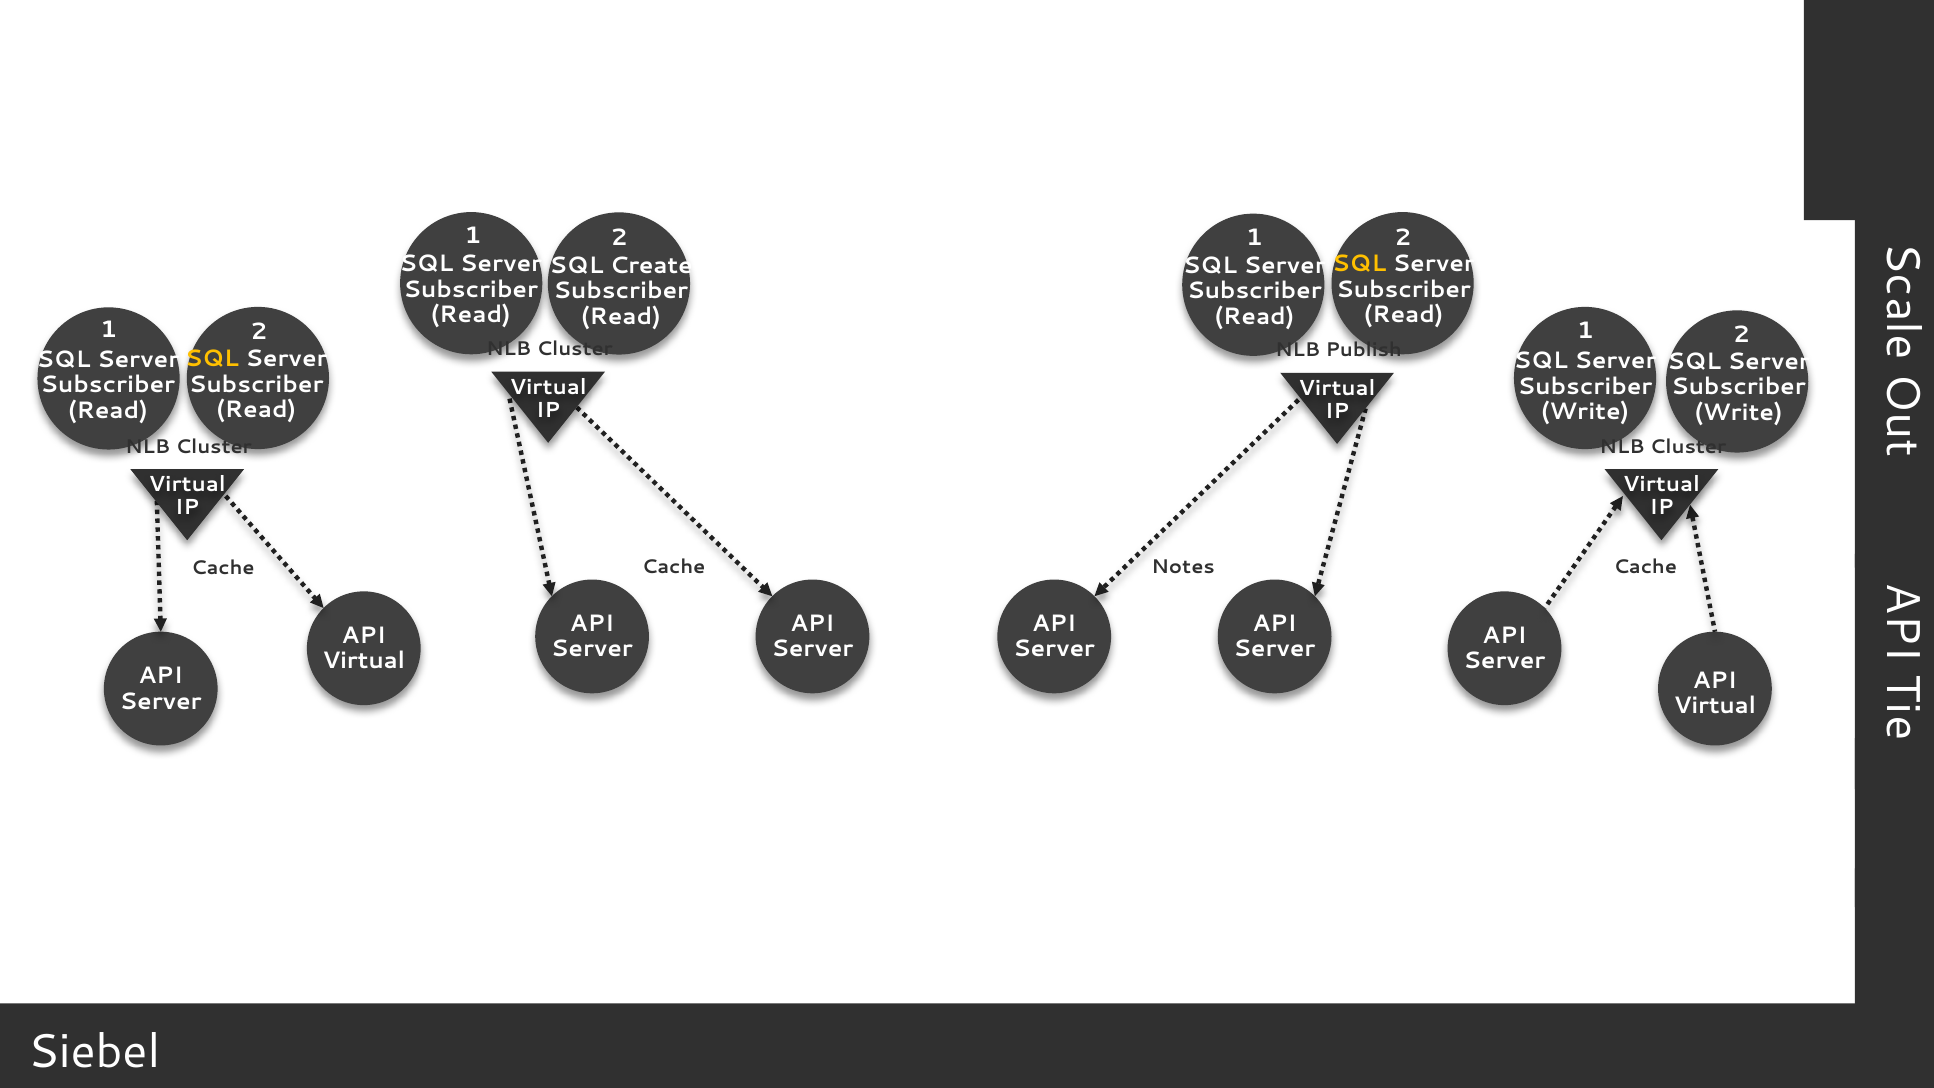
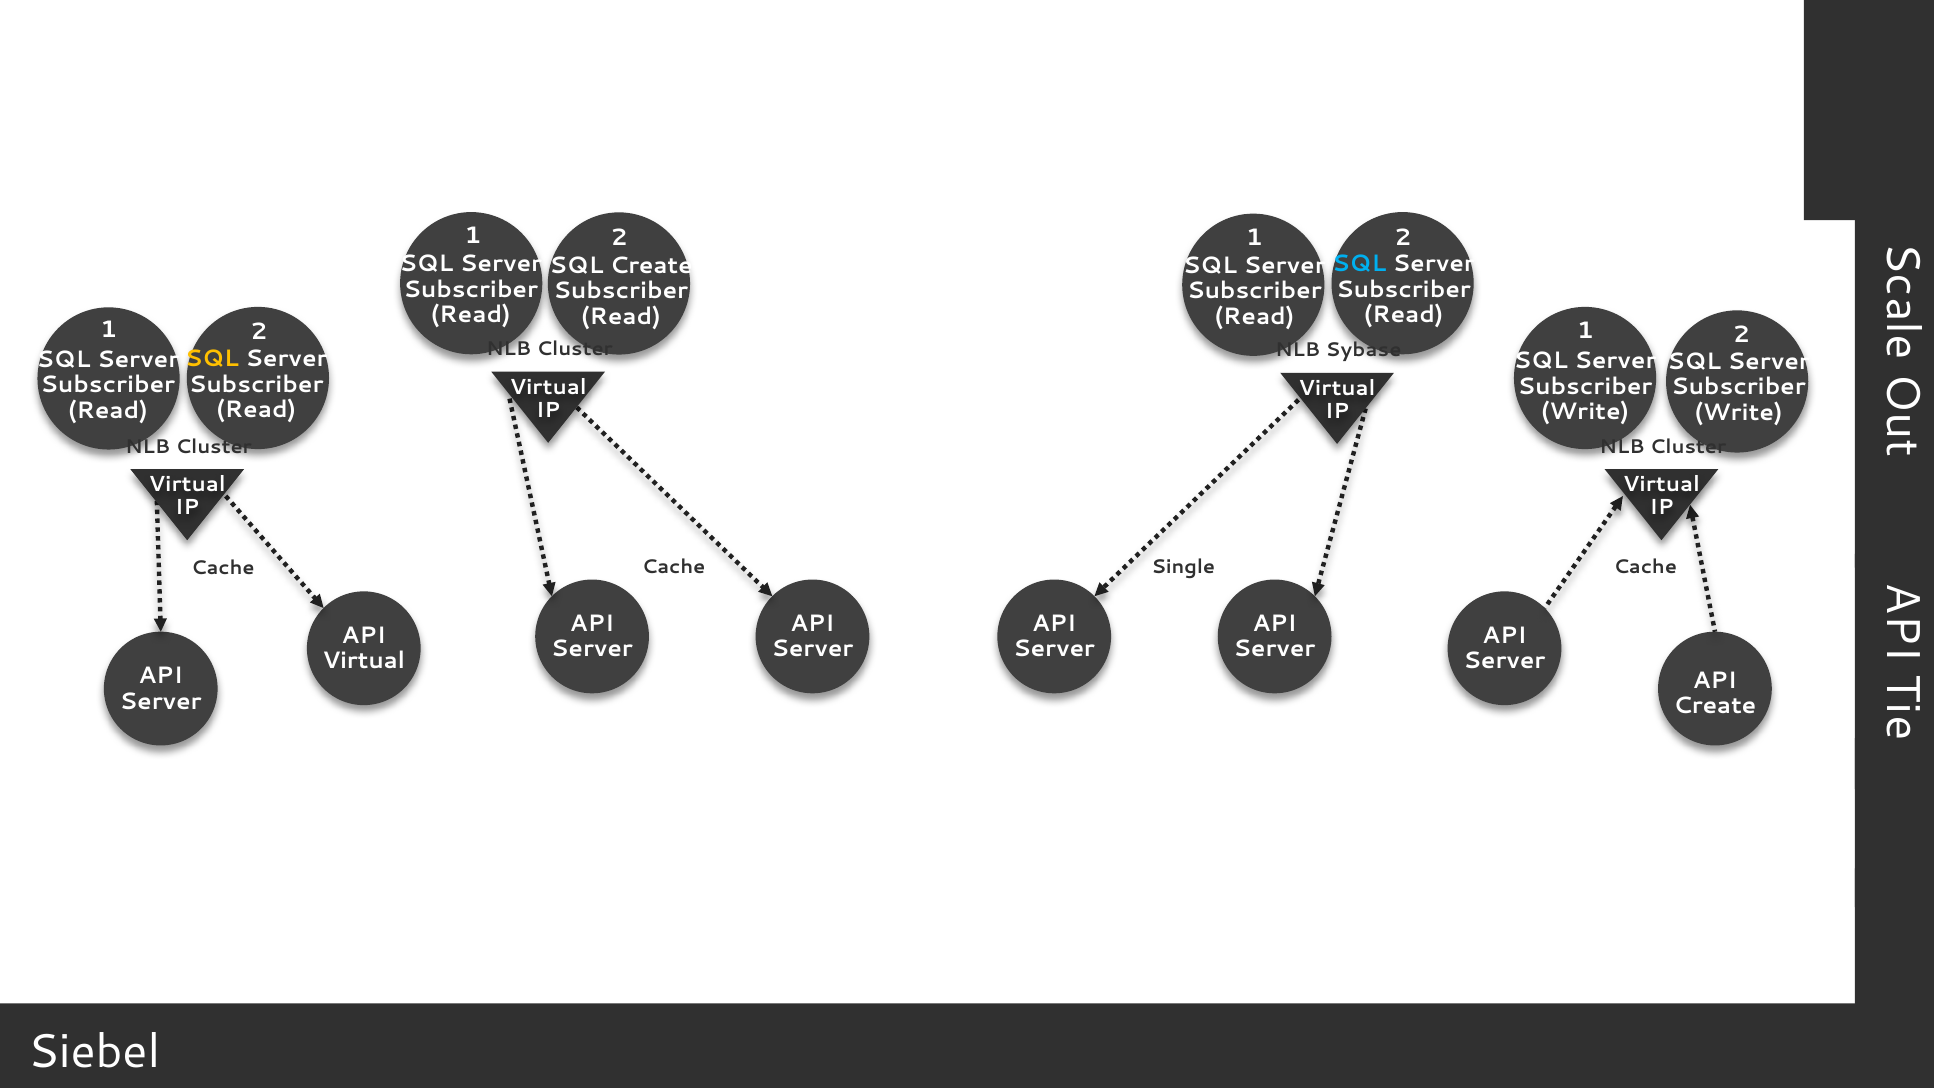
SQL colour: yellow -> light blue (1359, 264)
Publish: Publish -> Sybase (1364, 350)
Notes: Notes -> Single (1183, 567)
Virtual: Virtual -> Create (1715, 706)
